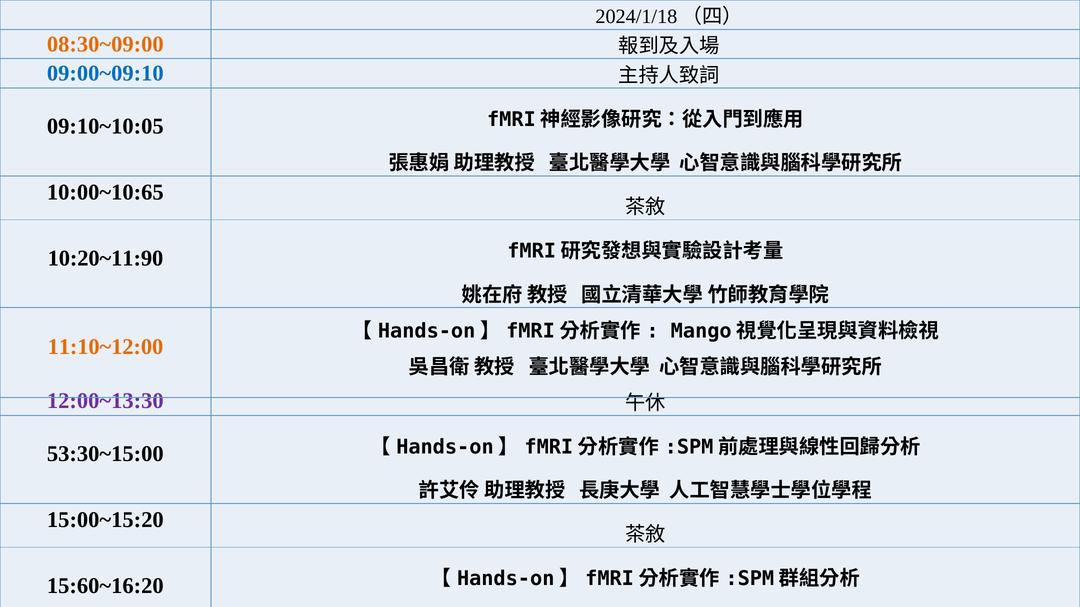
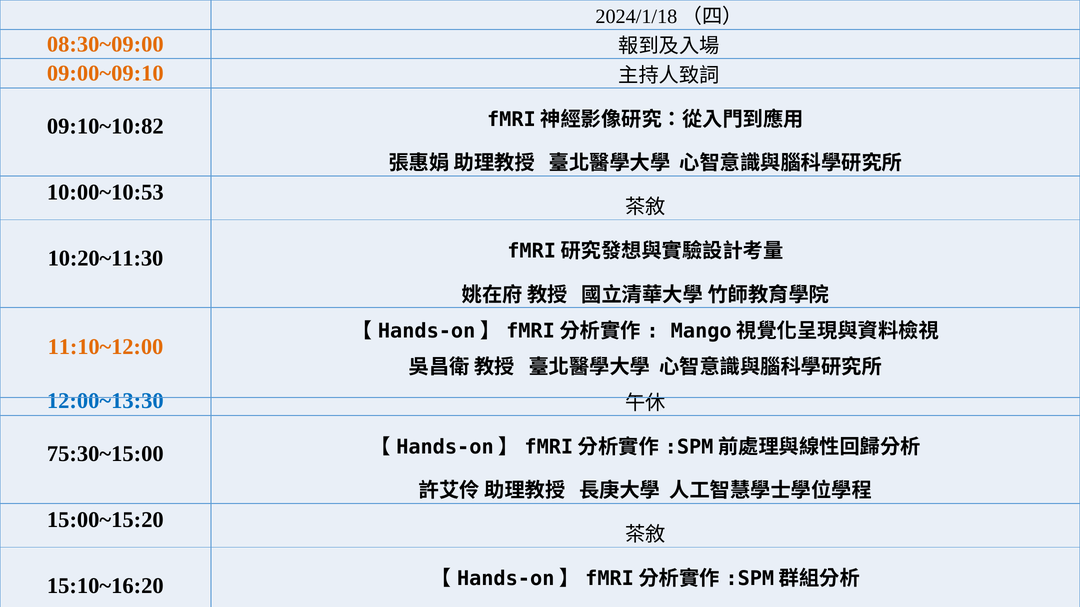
09:00~09:10 colour: blue -> orange (105, 74)
09:10~10:05: 09:10~10:05 -> 09:10~10:82 (105, 126)
10:00~10:65: 10:00~10:65 -> 10:00~10:53 (105, 192)
10:20~11:90: 10:20~11:90 -> 10:20~11:30 (105, 258)
12:00~13:30 colour: purple -> blue (105, 401)
53:30~15:00: 53:30~15:00 -> 75:30~15:00 (105, 454)
15:60~16:20: 15:60~16:20 -> 15:10~16:20 (105, 586)
